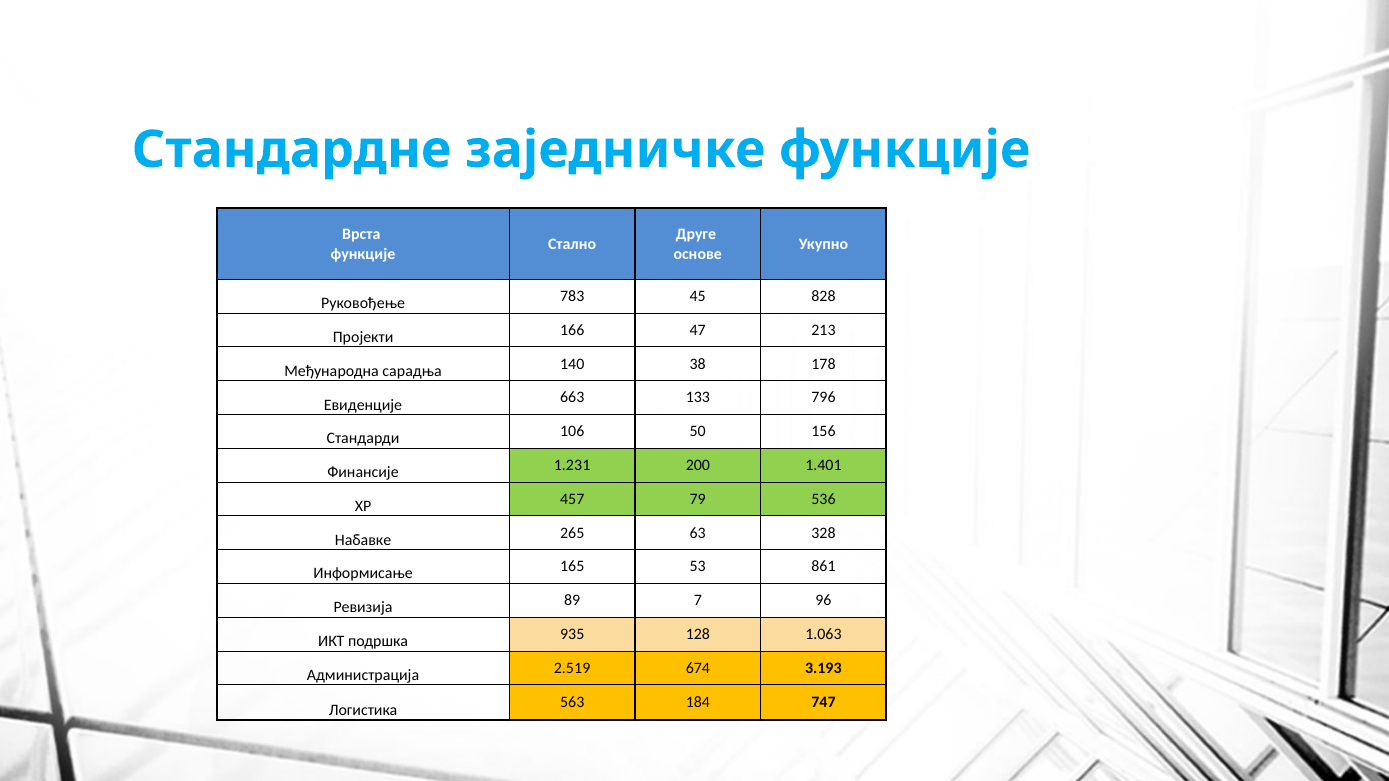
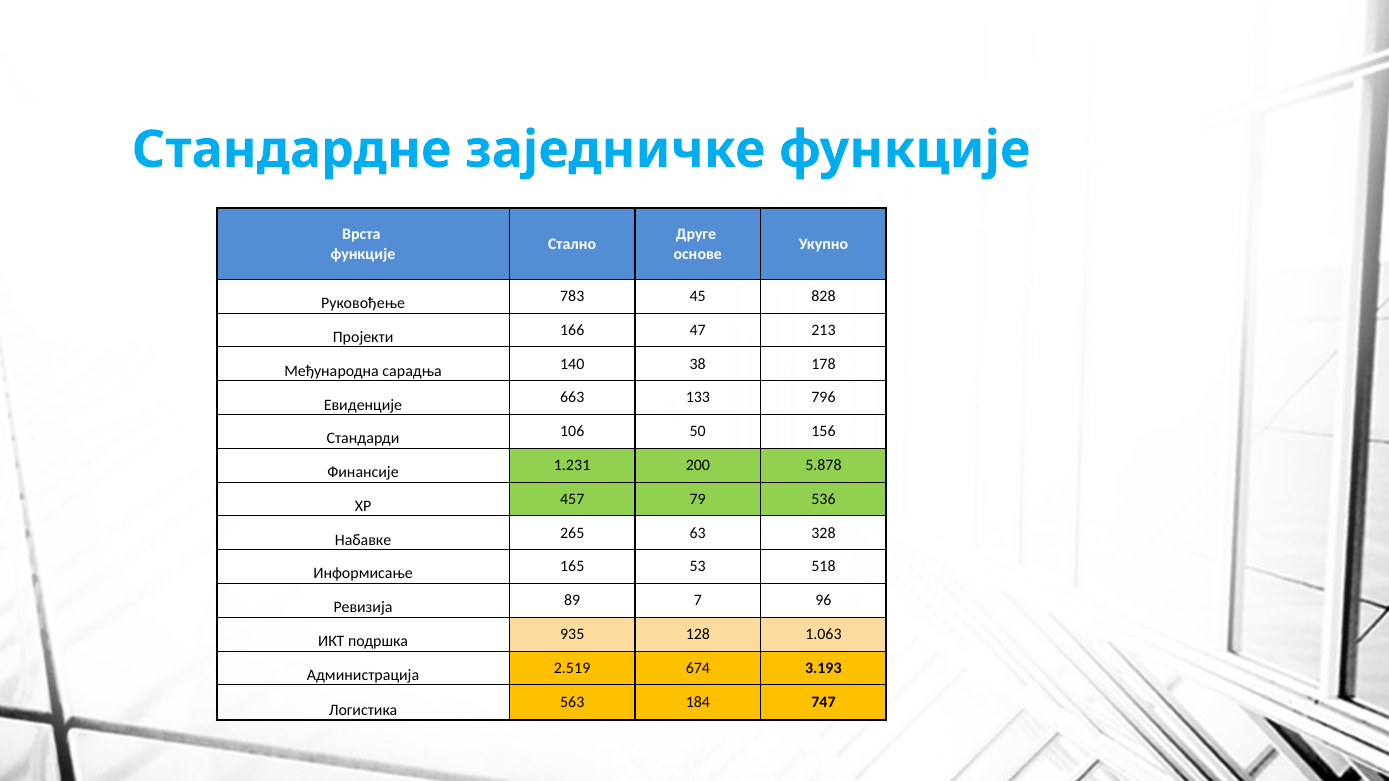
1.401: 1.401 -> 5.878 (823, 466)
861: 861 -> 518 (824, 567)
